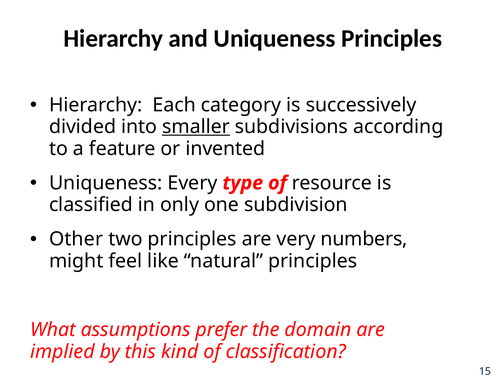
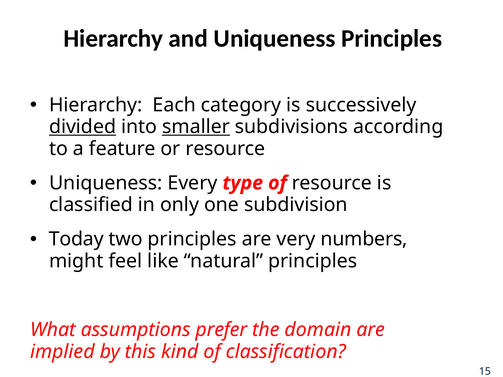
divided underline: none -> present (83, 127)
or invented: invented -> resource (225, 149)
Other: Other -> Today (76, 239)
